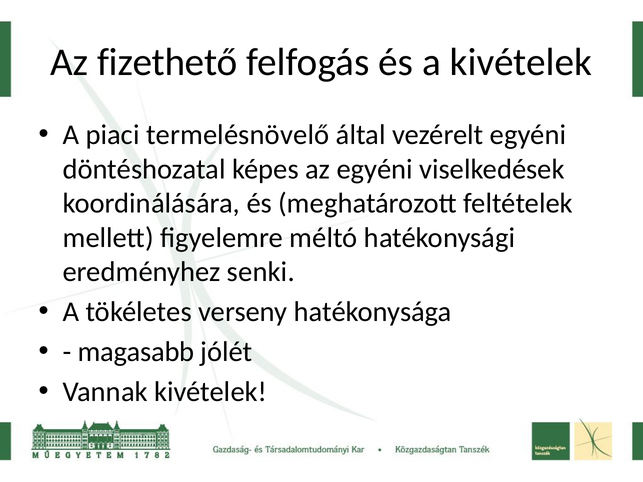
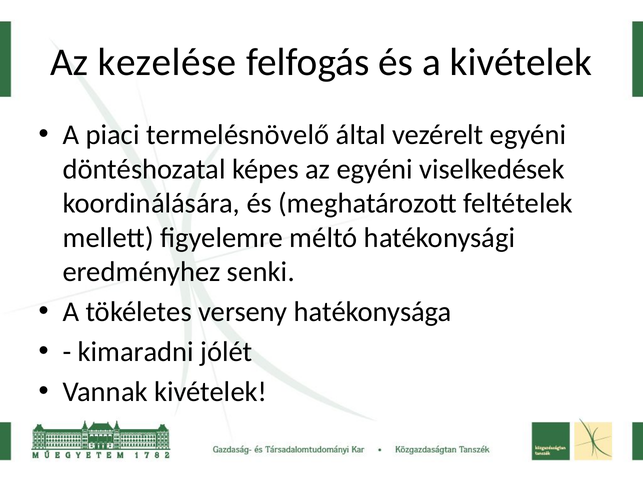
fizethető: fizethető -> kezelése (167, 62)
magasabb: magasabb -> kimaradni (136, 352)
